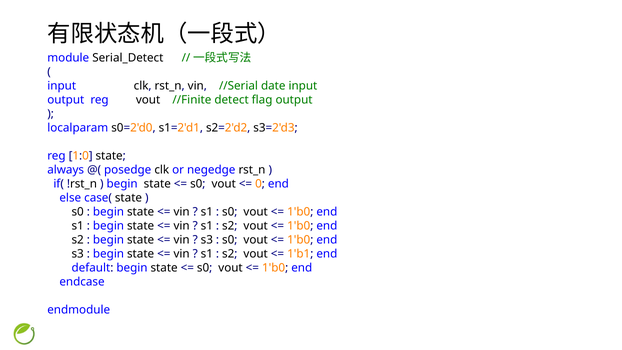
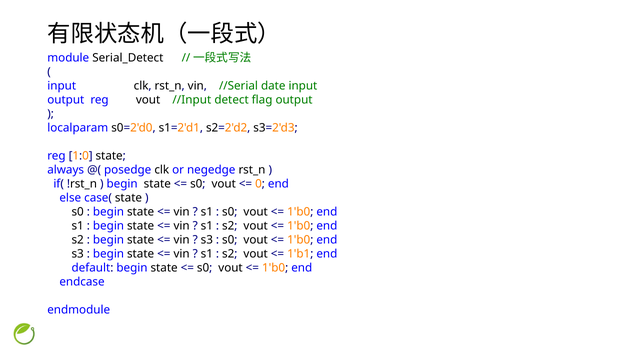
//Finite: //Finite -> //Input (192, 100)
